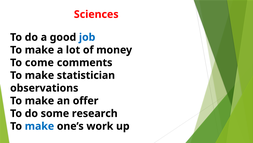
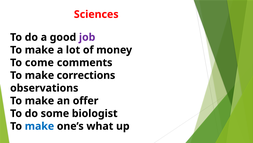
job colour: blue -> purple (87, 37)
statistician: statistician -> corrections (86, 75)
research: research -> biologist (95, 113)
work: work -> what (100, 126)
